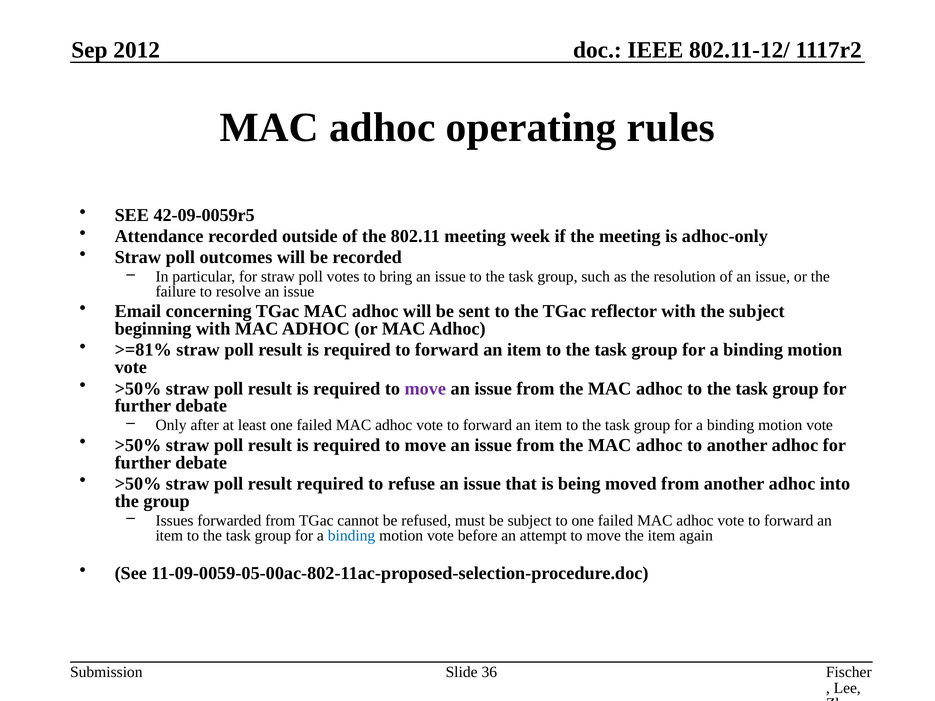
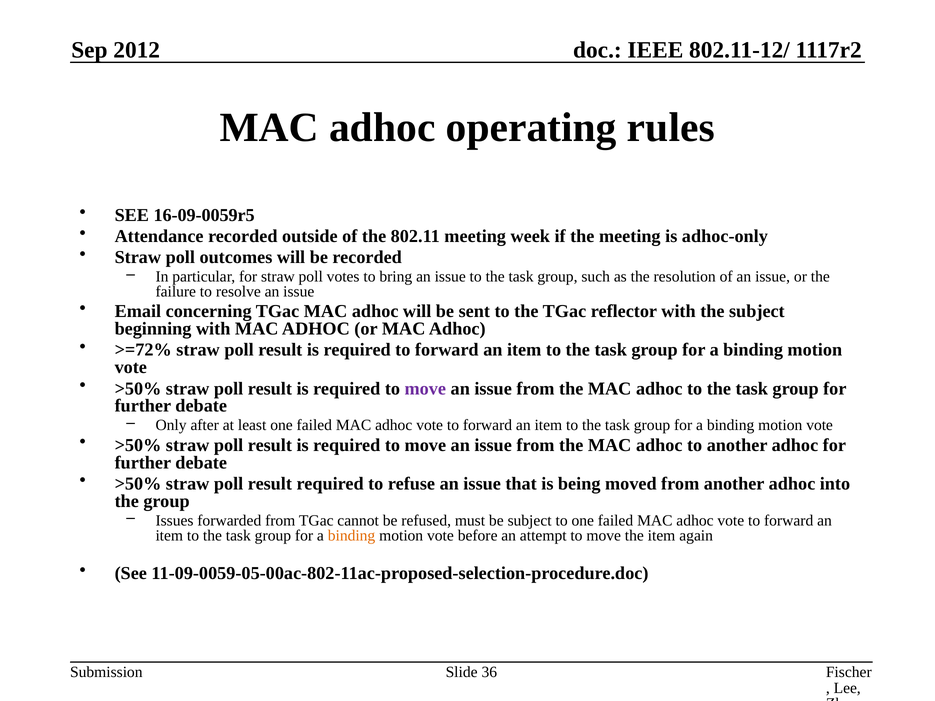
42-09-0059r5: 42-09-0059r5 -> 16-09-0059r5 (204, 215)
>=81%: >=81% -> >=72% (143, 350)
binding colour: blue -> orange (352, 536)
